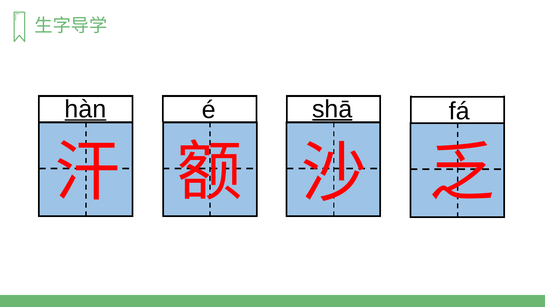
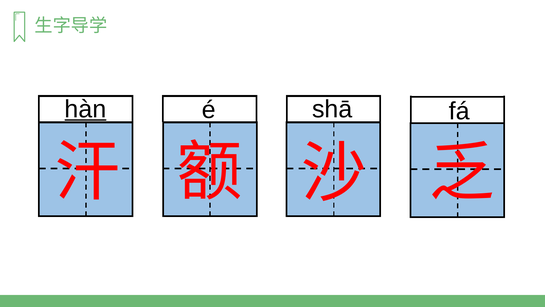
shā underline: present -> none (332, 109)
